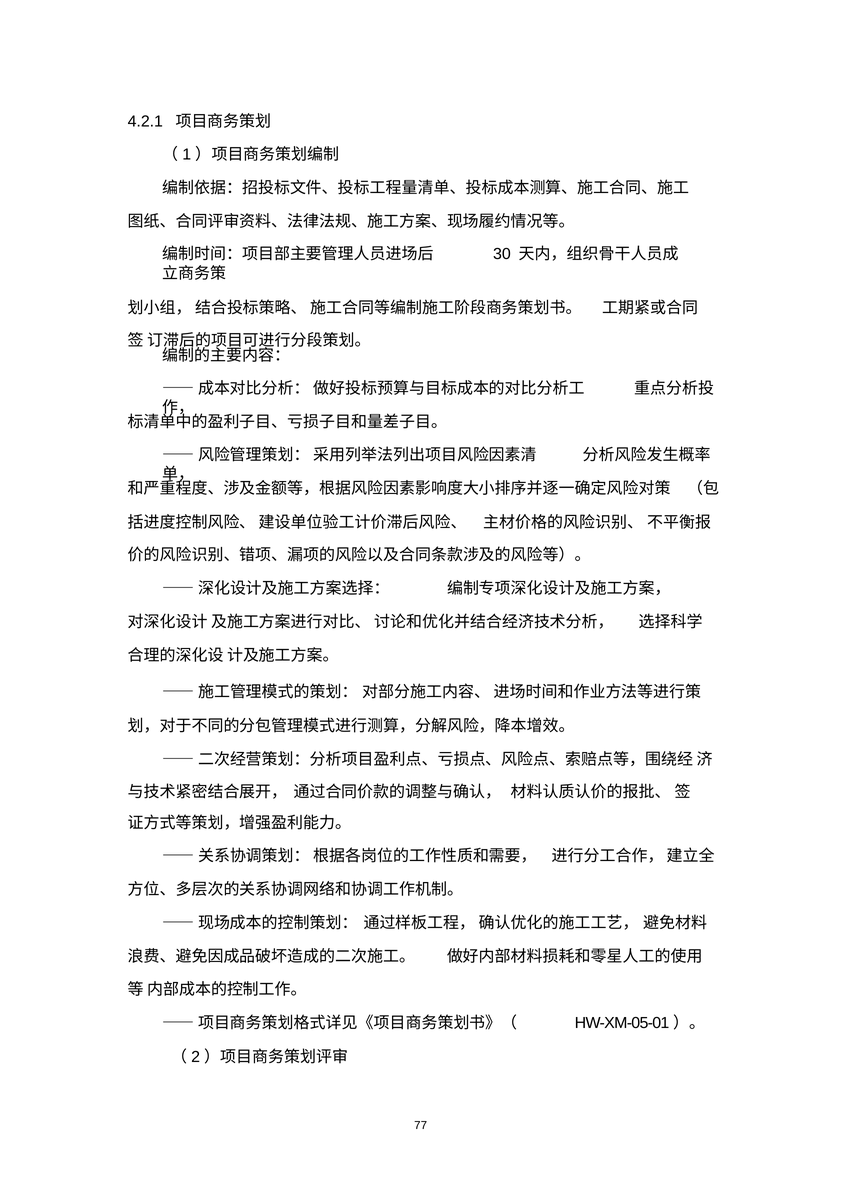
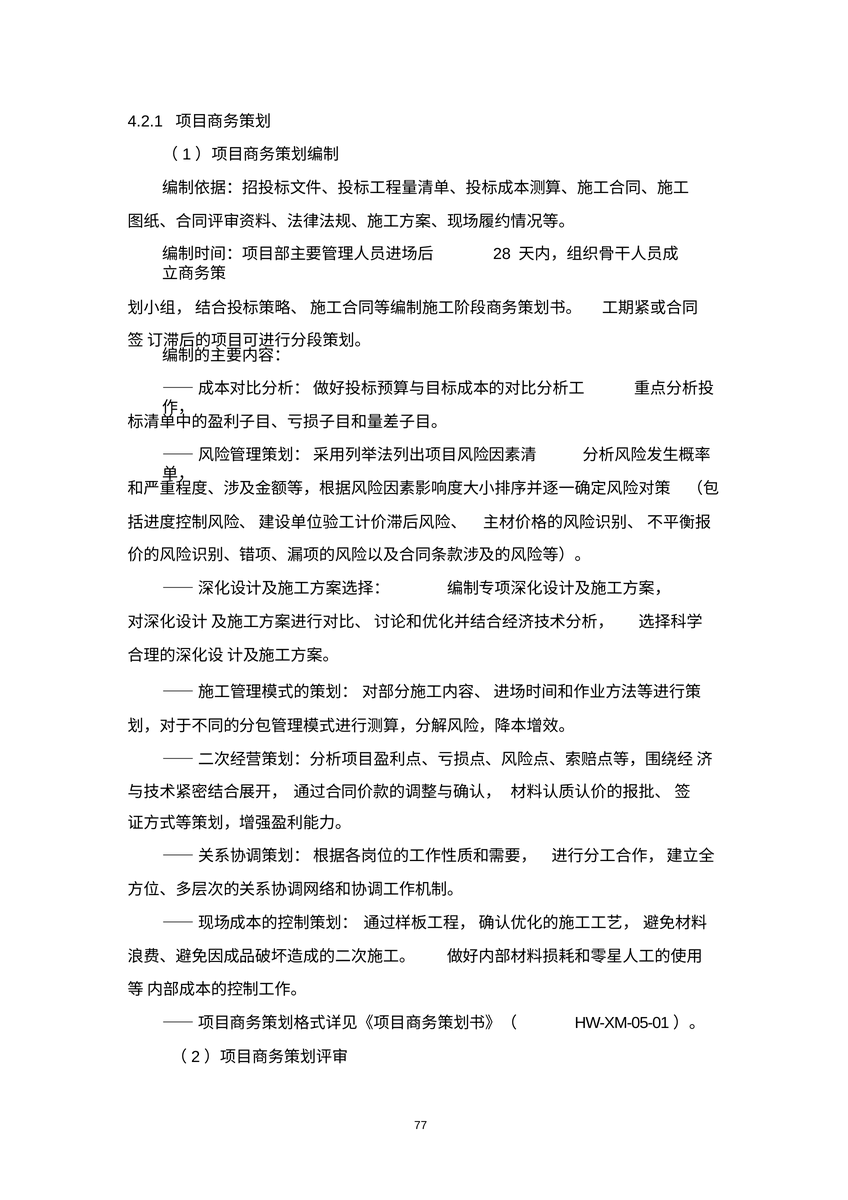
30: 30 -> 28 (502, 254)
